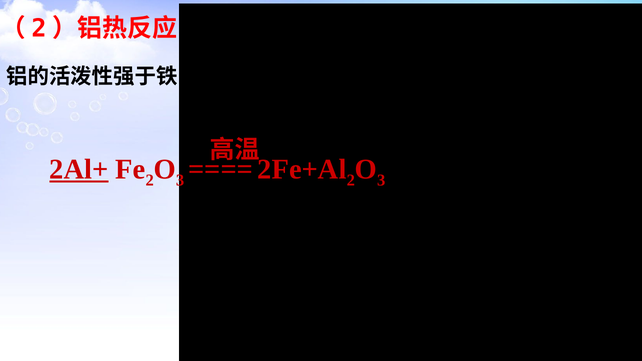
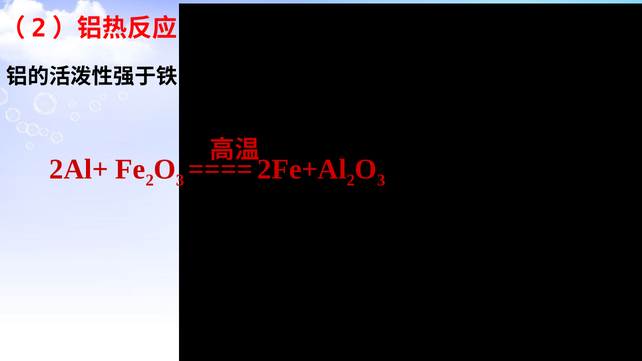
2Al+ underline: present -> none (79, 169)
